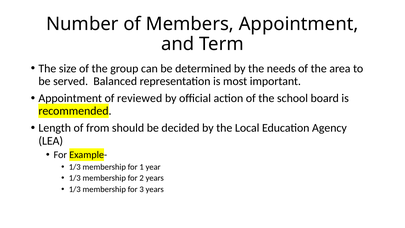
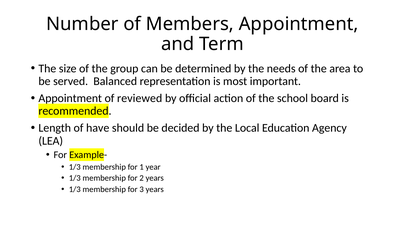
from: from -> have (98, 128)
